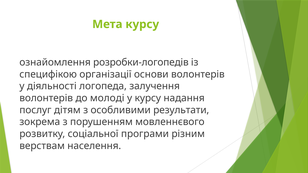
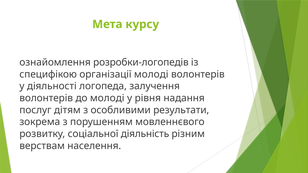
організації основи: основи -> молоді (151, 74)
у курсу: курсу -> рівня (148, 98)
програми: програми -> діяльність (145, 134)
